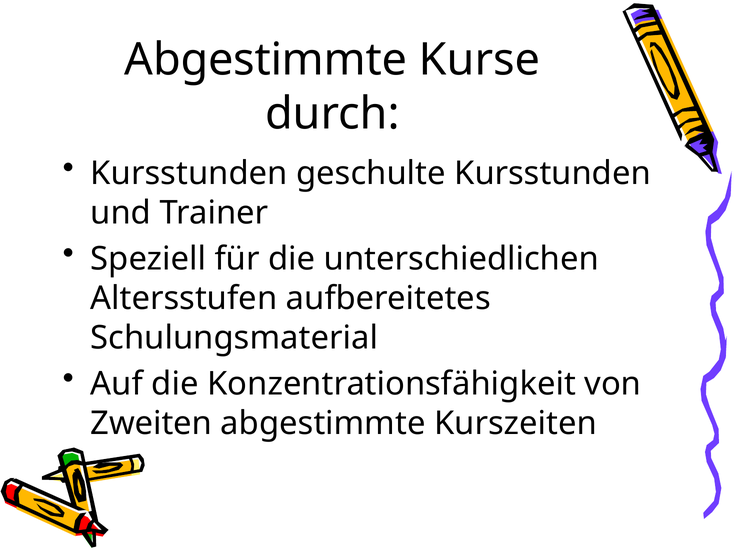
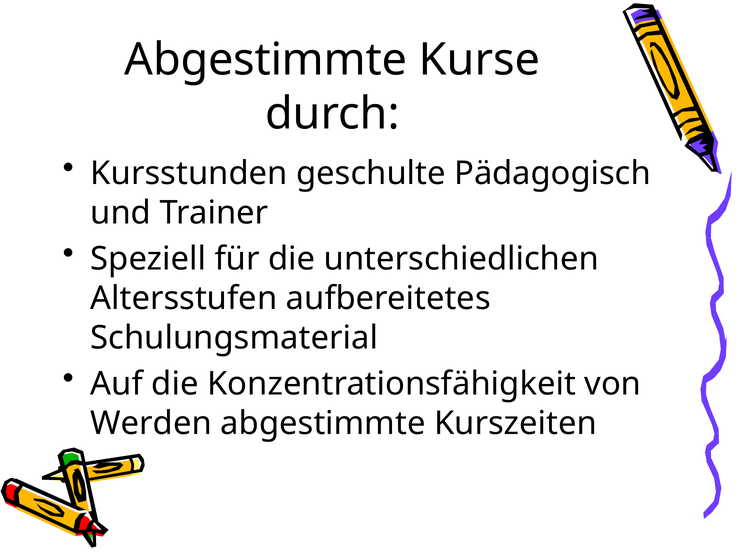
geschulte Kursstunden: Kursstunden -> Pädagogisch (553, 173)
Zweiten: Zweiten -> Werden (151, 423)
